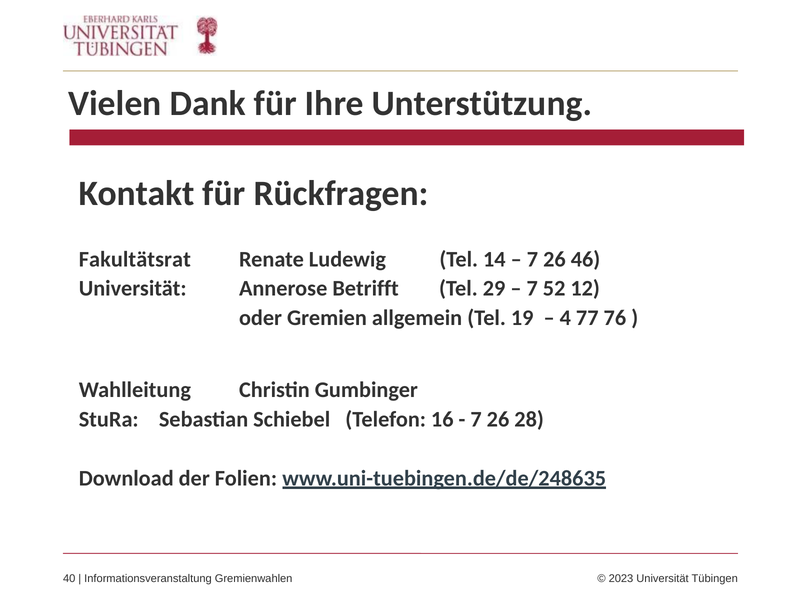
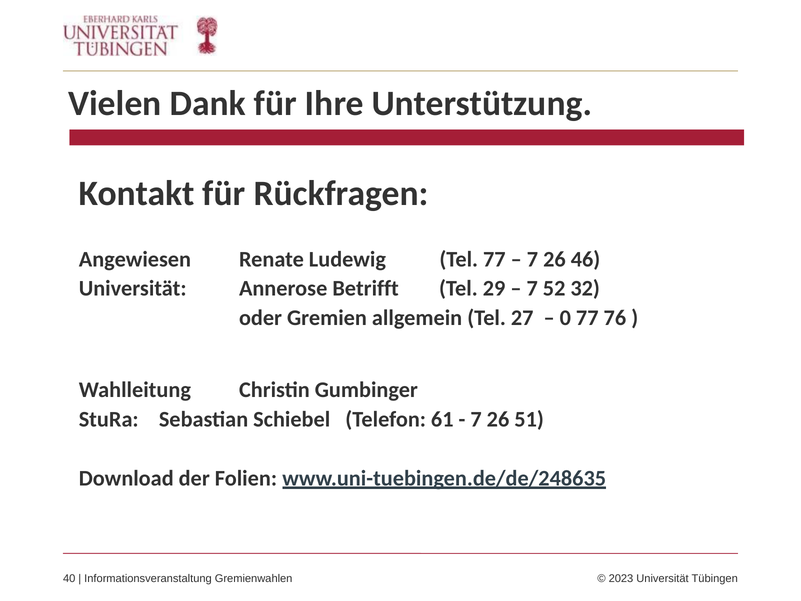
Fakultätsrat: Fakultätsrat -> Angewiesen (135, 259)
Tel 14: 14 -> 77 (494, 259)
12: 12 -> 32 (585, 288)
19: 19 -> 27 (522, 318)
4: 4 -> 0 (565, 318)
16: 16 -> 61 (442, 419)
28: 28 -> 51 (529, 419)
